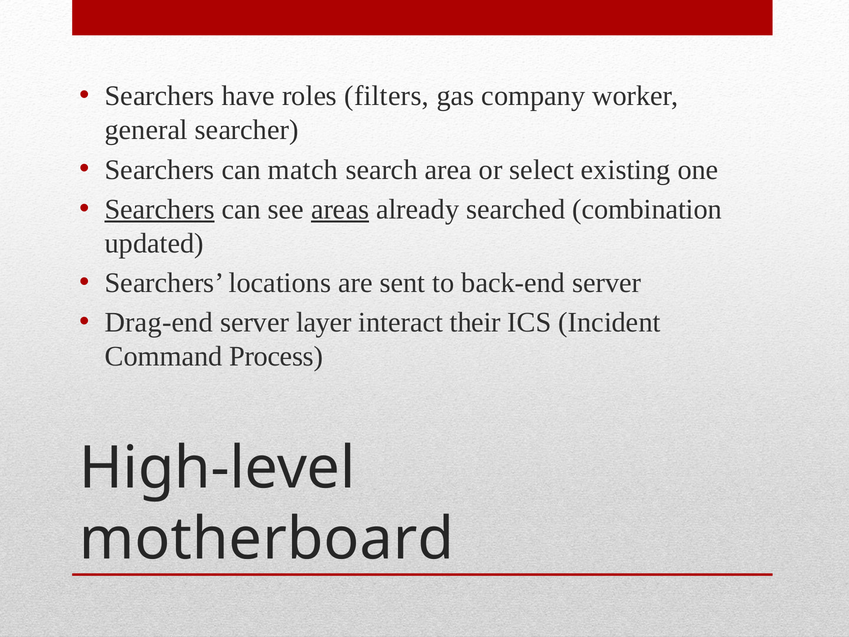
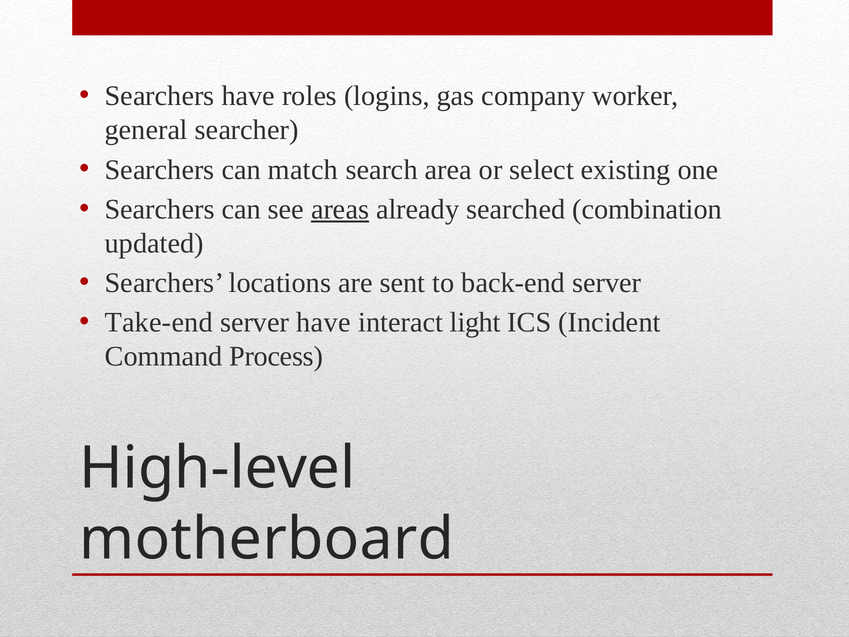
filters: filters -> logins (387, 96)
Searchers underline: present -> none (160, 209)
Drag-end: Drag-end -> Take-end (159, 322)
server layer: layer -> have (324, 322)
their: their -> light (475, 322)
